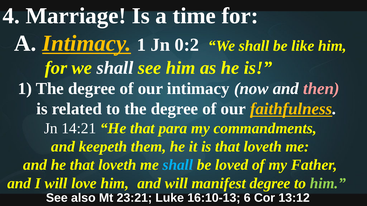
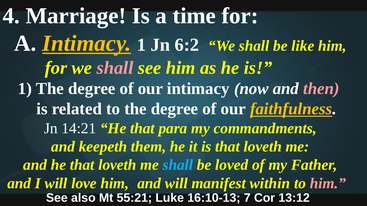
0:2: 0:2 -> 6:2 (187, 45)
shall colour: white -> pink (115, 68)
manifest degree: degree -> within (270, 184)
him colour: light green -> pink (328, 184)
23:21: 23:21 -> 55:21 (134, 198)
6: 6 -> 7 (247, 198)
